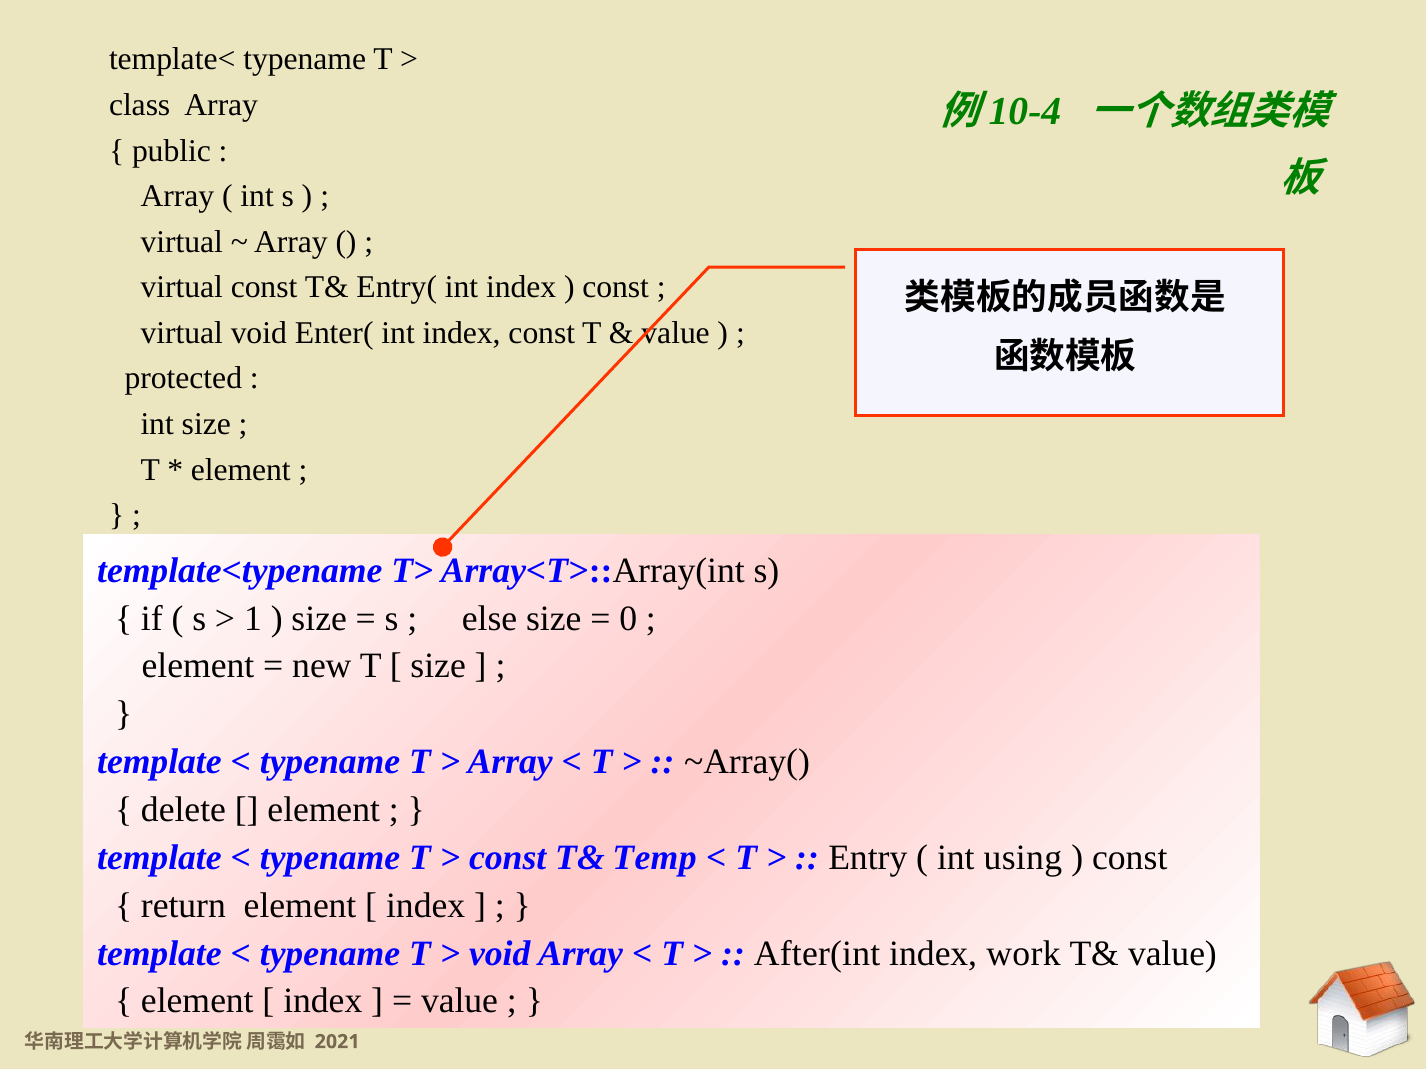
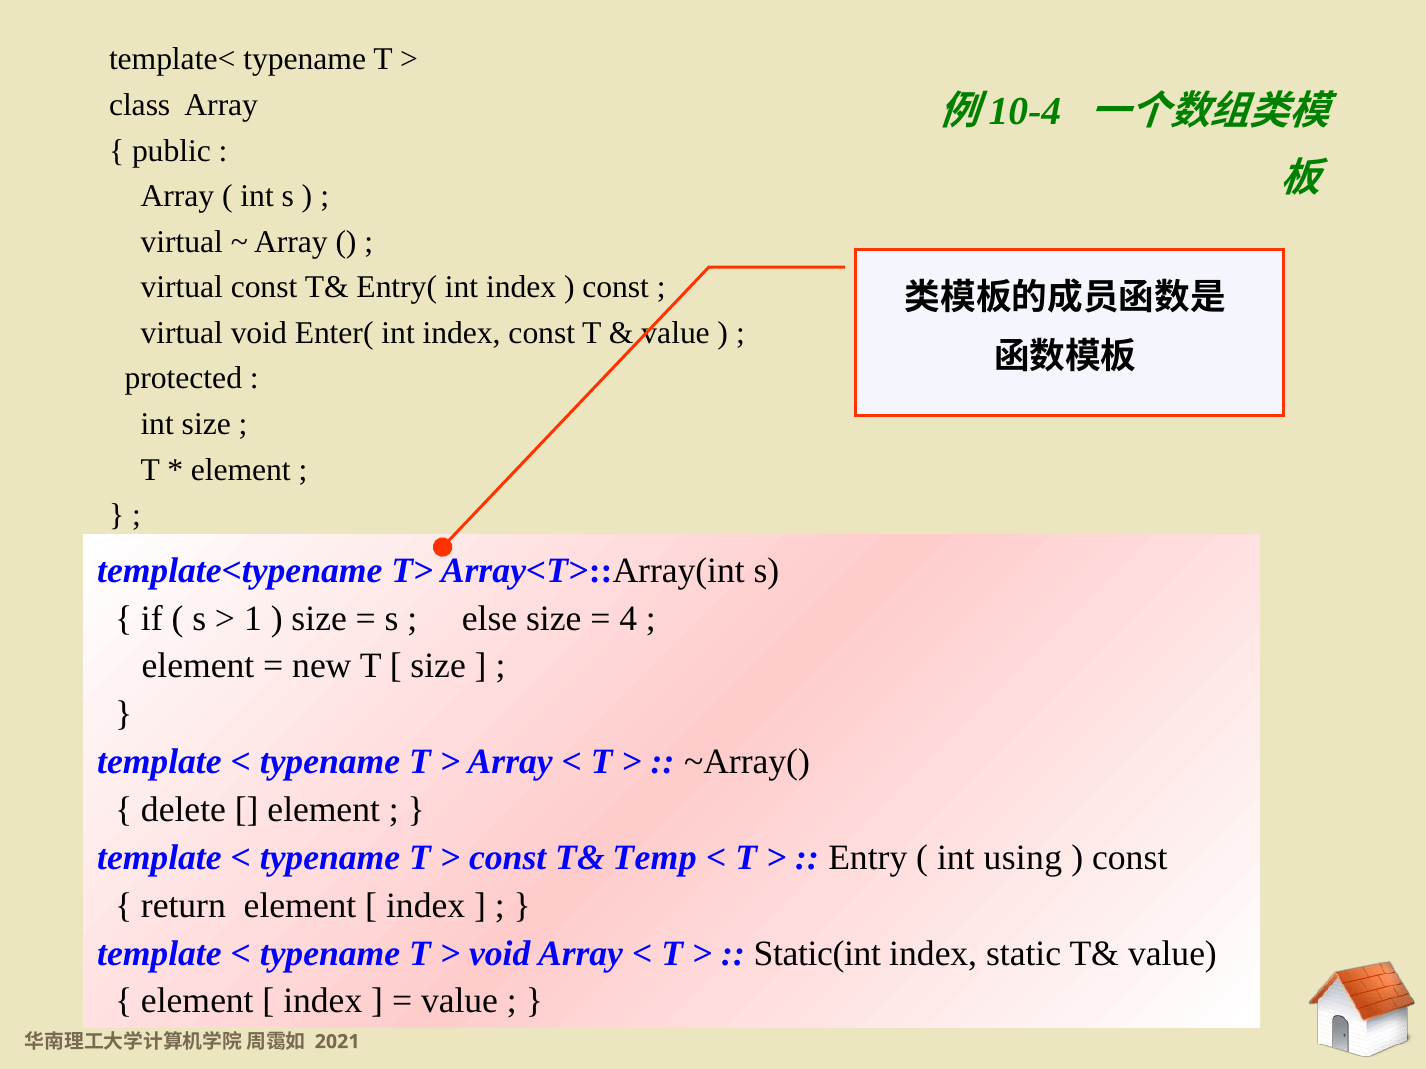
0: 0 -> 4 (628, 619)
After(int: After(int -> Static(int (817, 954)
work: work -> static (1024, 954)
